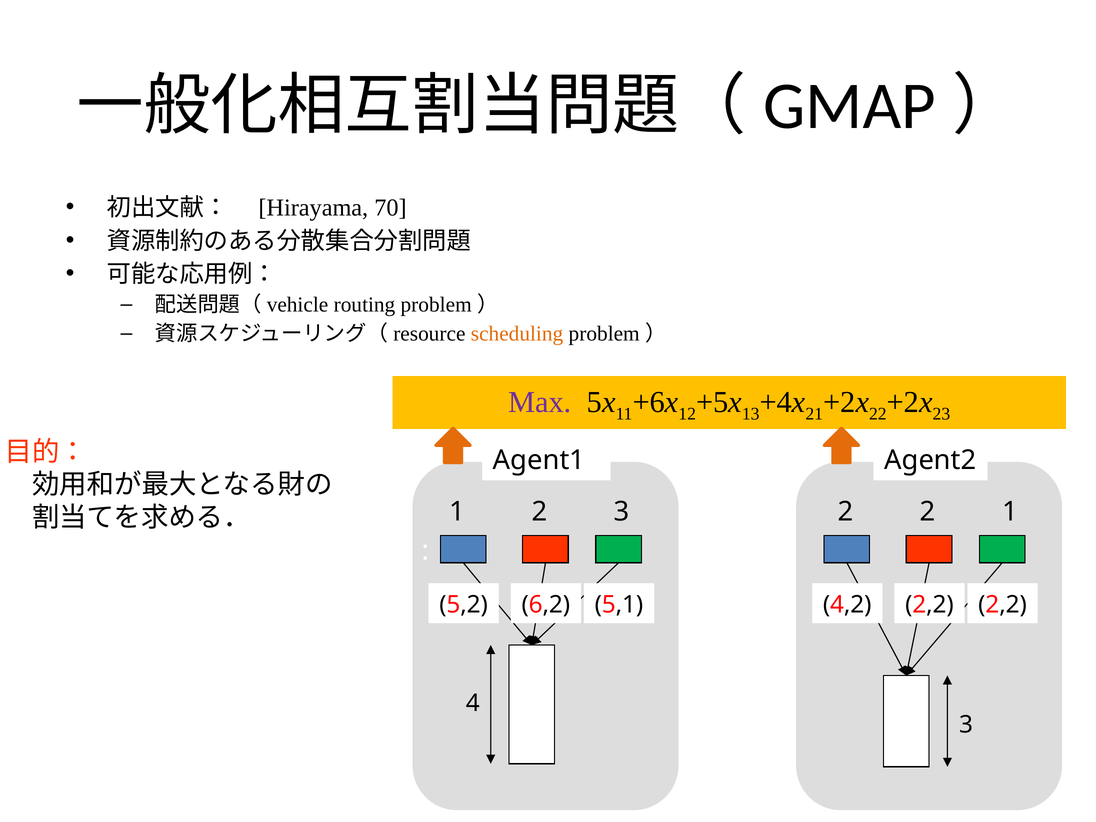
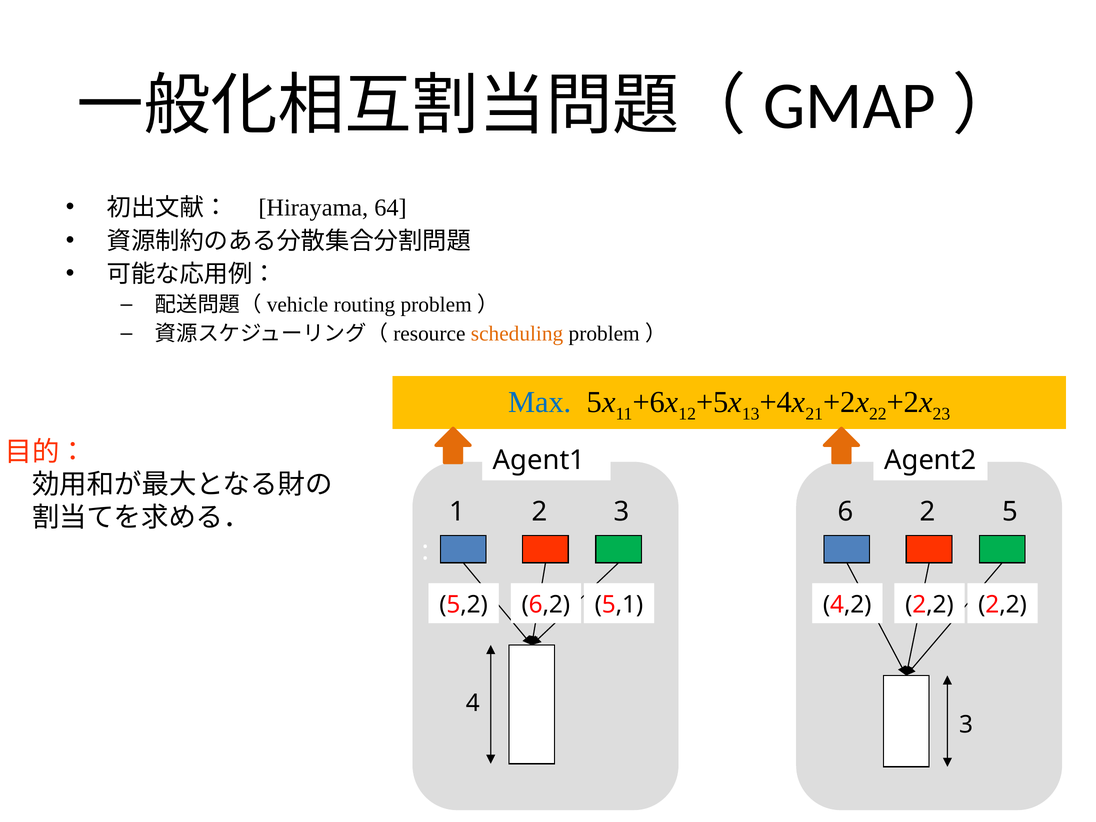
70: 70 -> 64 (390, 208)
Max colour: purple -> blue (540, 402)
2 3 2: 2 -> 6 (846, 512)
2 1: 1 -> 5 (1010, 512)
